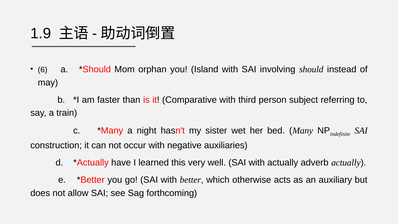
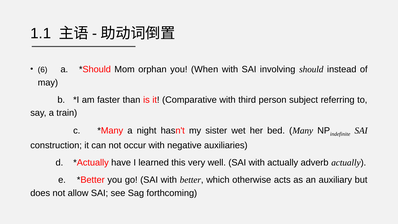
1.9: 1.9 -> 1.1 (41, 33)
Island: Island -> When (205, 69)
